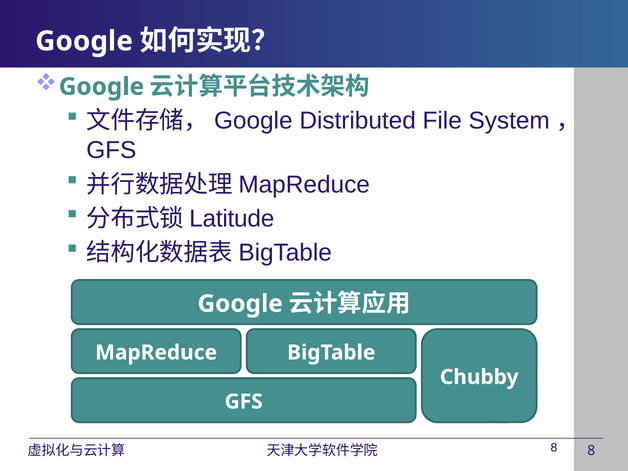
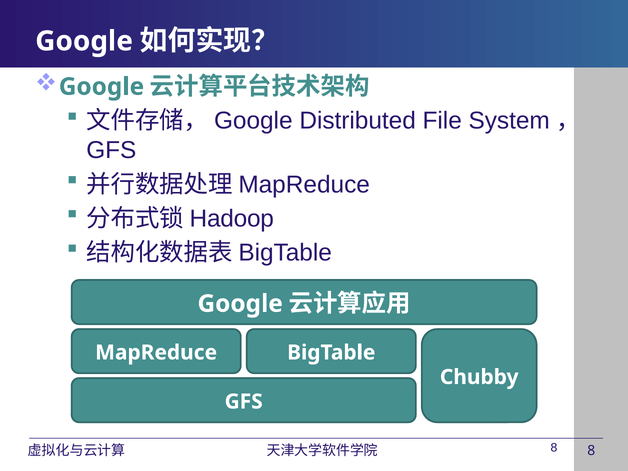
Latitude: Latitude -> Hadoop (232, 219)
